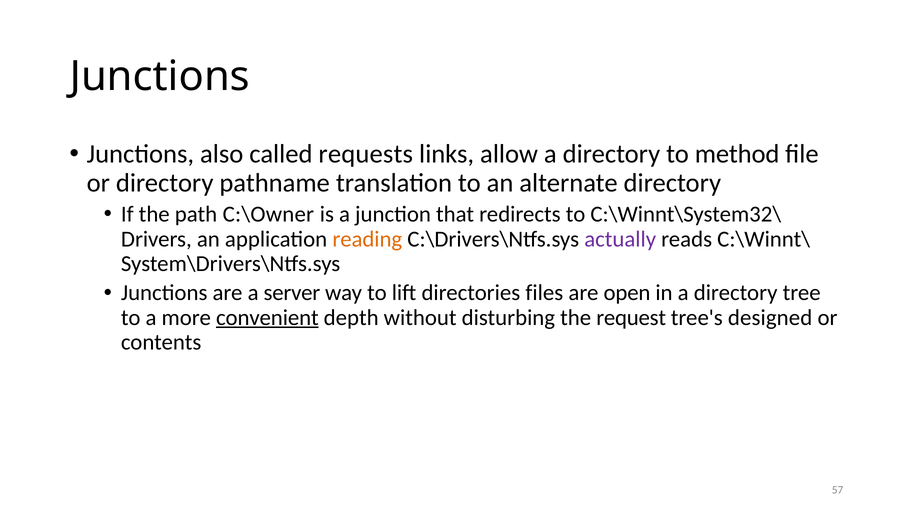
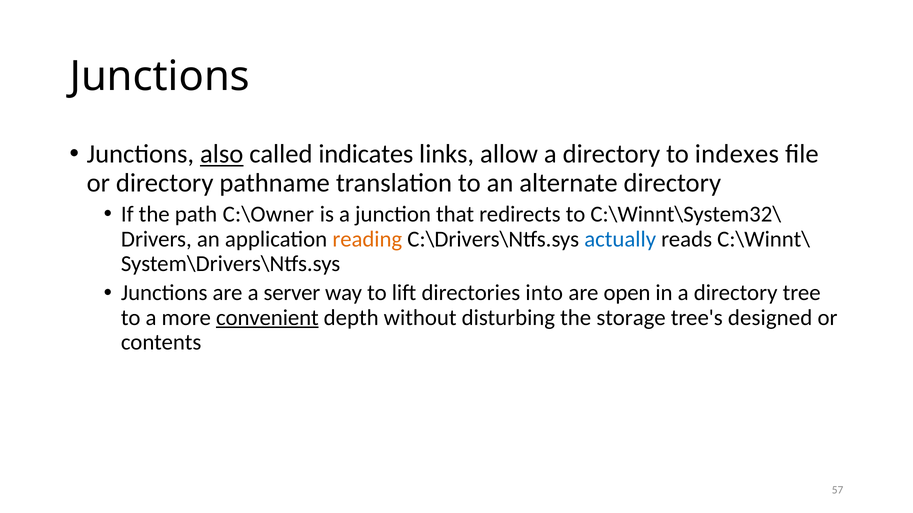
also underline: none -> present (222, 154)
requests: requests -> indicates (366, 154)
method: method -> indexes (737, 154)
actually colour: purple -> blue (620, 239)
files: files -> into (544, 293)
request: request -> storage (631, 318)
